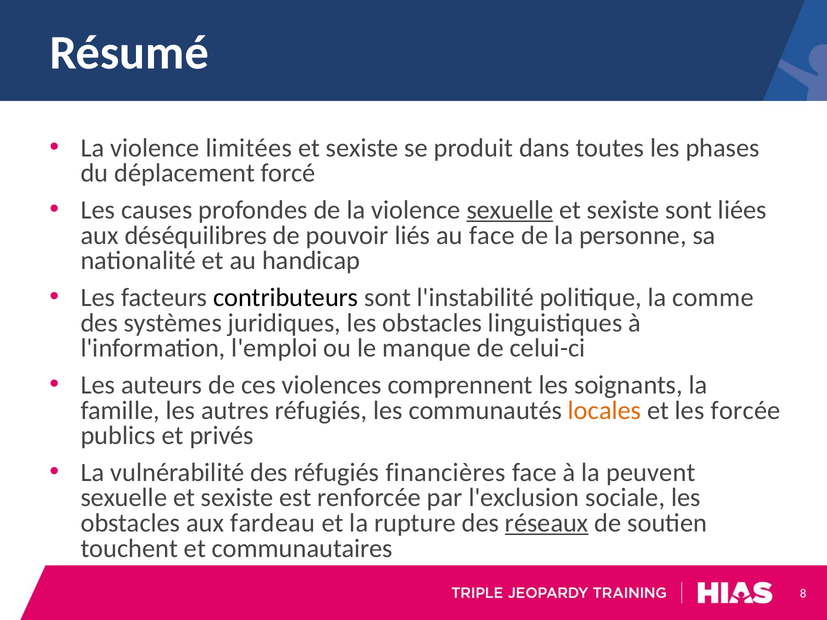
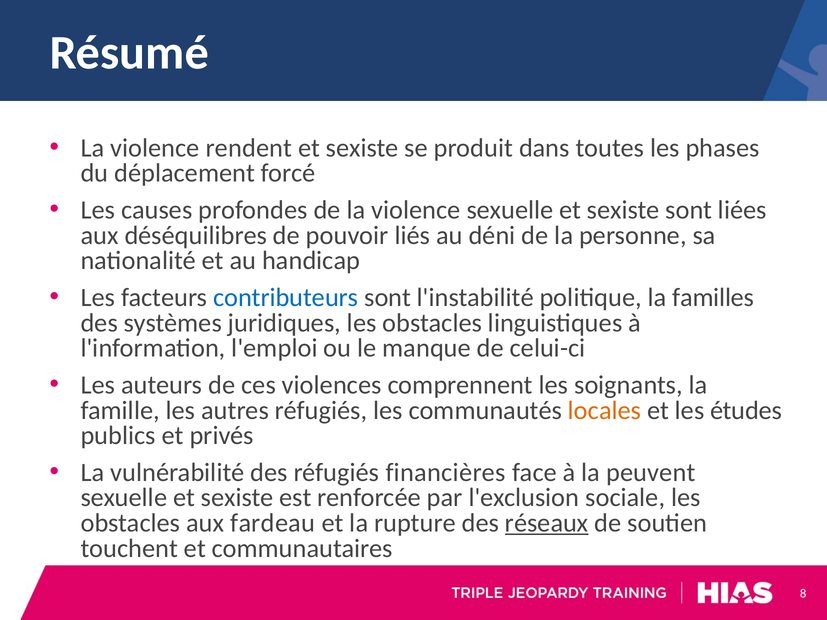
limitées: limitées -> rendent (249, 148)
sexuelle underline: present -> none (510, 210)
au face: face -> déni (492, 236)
contributeurs colour: black -> blue (286, 298)
comme: comme -> familles (713, 298)
forcée: forcée -> études (746, 410)
